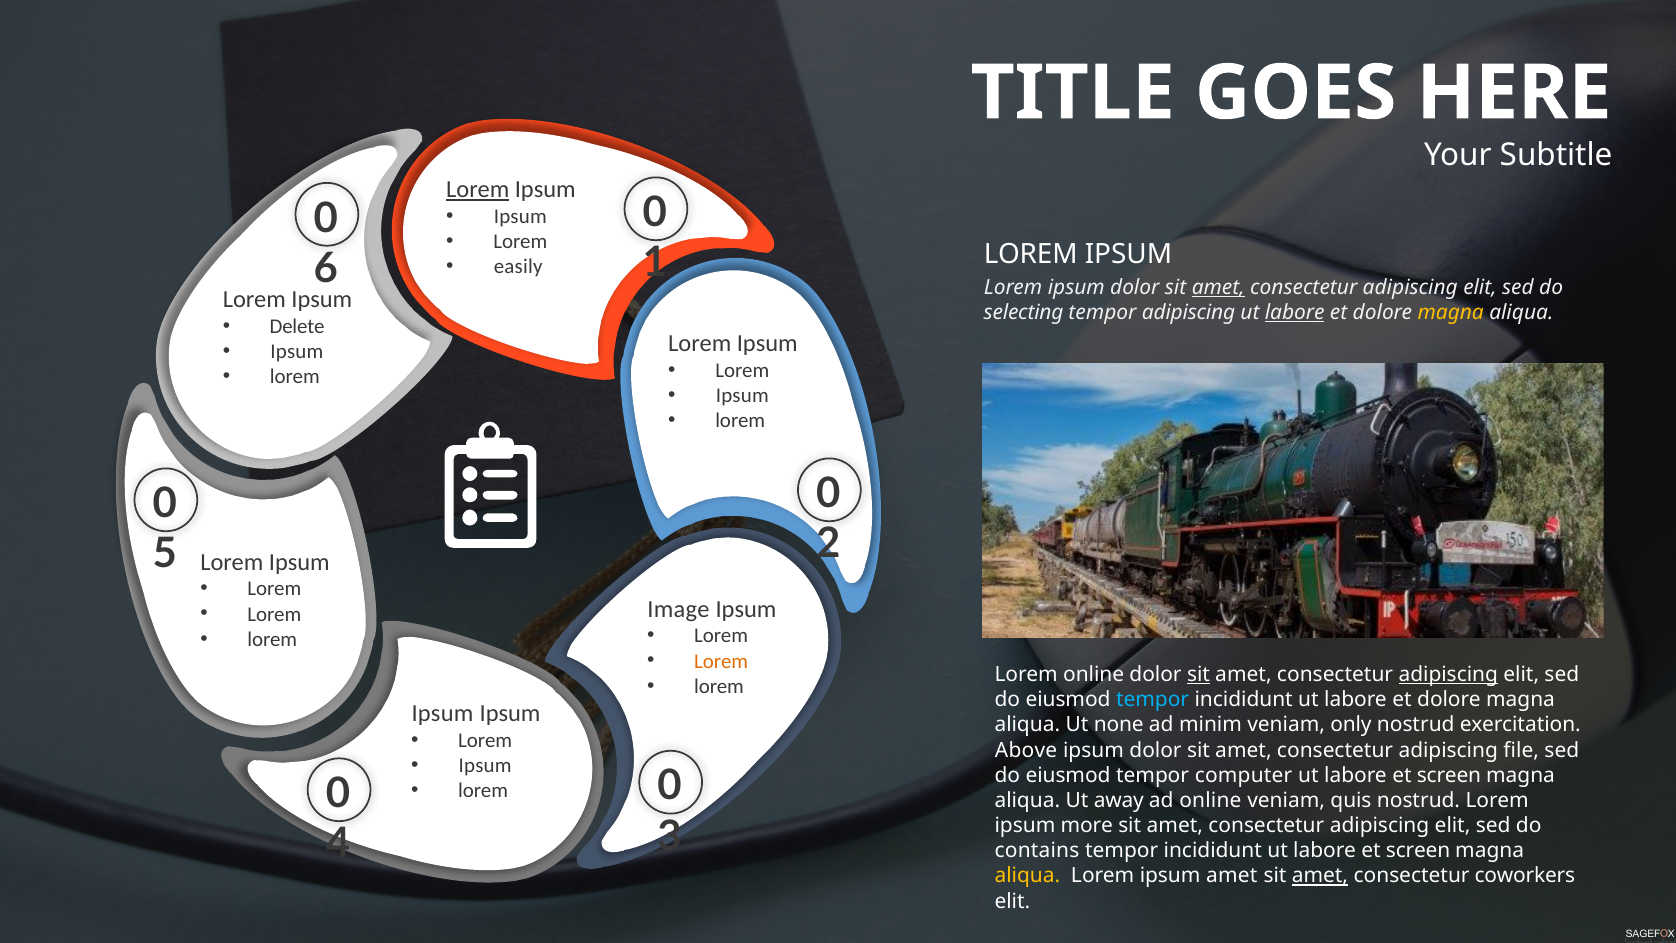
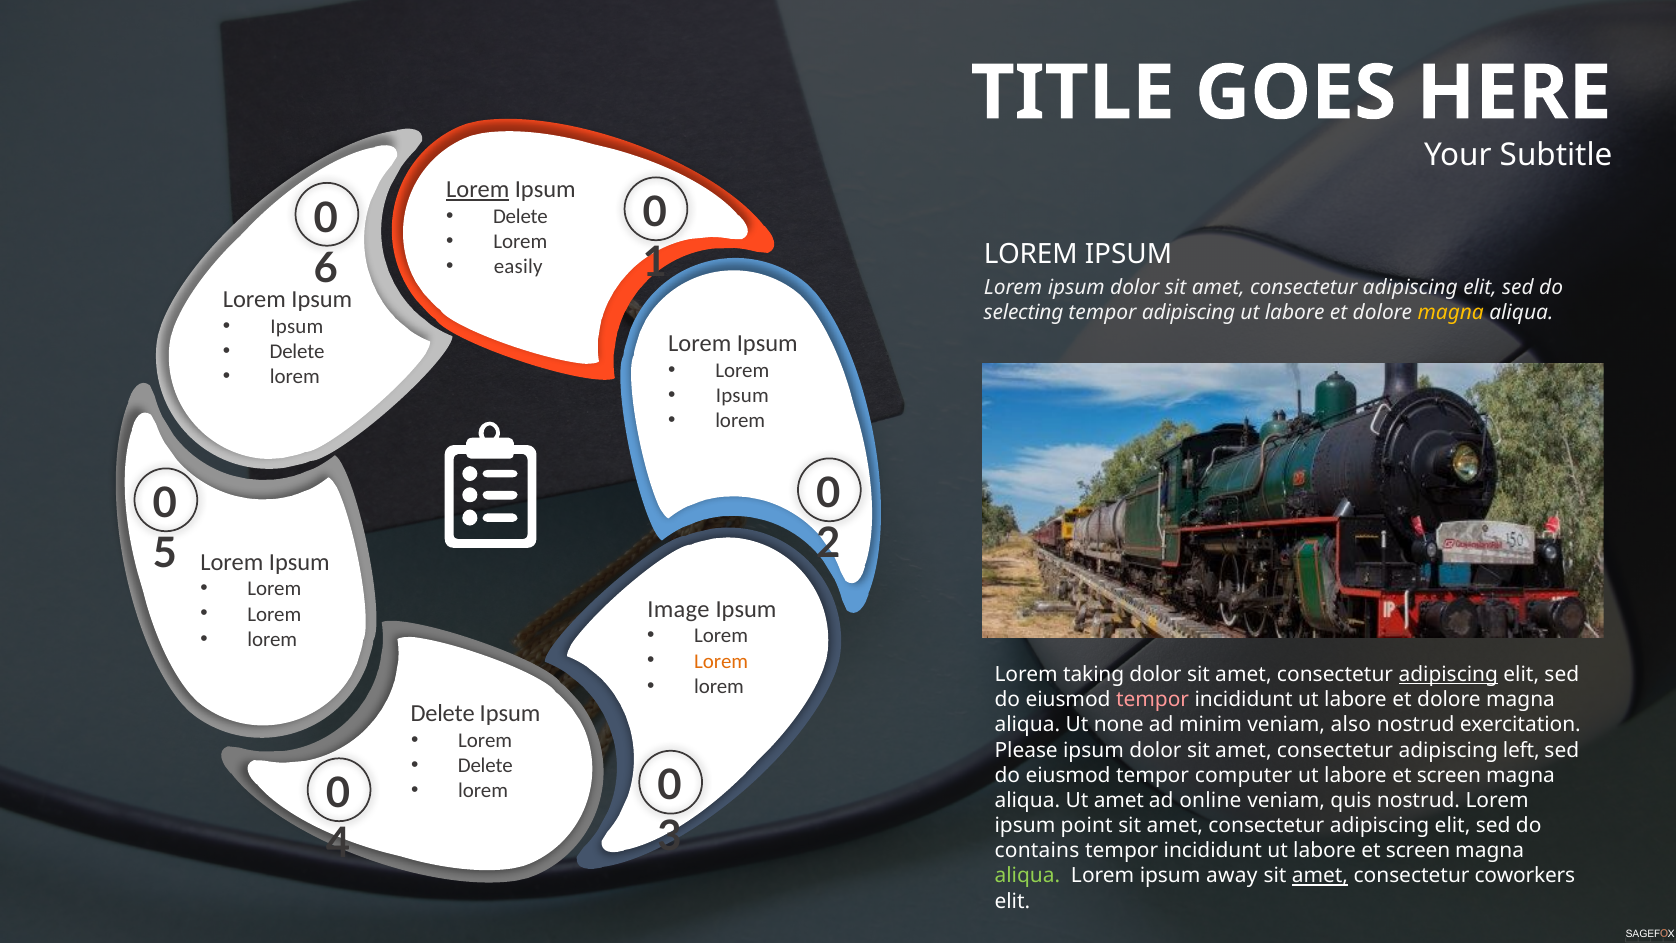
Ipsum: Ipsum -> Delete (520, 217)
amet underline: present -> none (1218, 287)
labore underline: present -> none (1295, 313)
Delete: Delete -> Ipsum (297, 326)
Ipsum: Ipsum -> Delete (297, 351)
Lorem online: online -> taking (1094, 675)
sit underline: present -> none (1198, 675)
tempor colour: light blue -> pink (1153, 700)
Ipsum: Ipsum -> Delete (443, 713)
only: only -> also (1351, 725)
Above: Above -> Please (1026, 750)
file: file -> left (1521, 750)
Ipsum: Ipsum -> Delete (485, 765)
Ut away: away -> amet (1119, 800)
more: more -> point (1087, 825)
aliqua colour: yellow -> light green (1027, 876)
ipsum amet: amet -> away (1232, 876)
